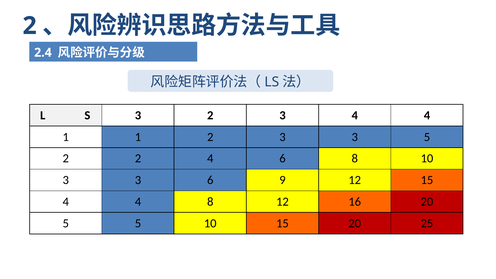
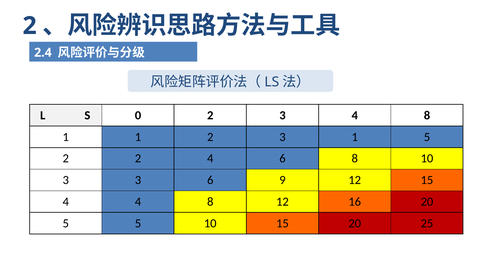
S 3: 3 -> 0 (138, 115)
3 4 4: 4 -> 8 (427, 115)
2 3 3: 3 -> 1 (355, 137)
